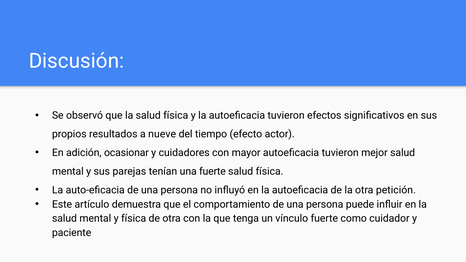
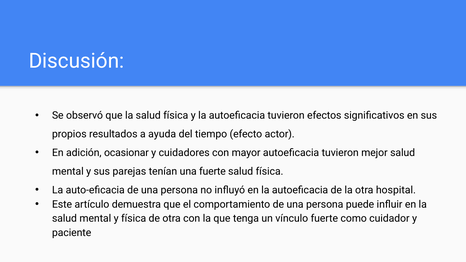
nueve: nueve -> ayuda (162, 134)
petición: petición -> hospital (396, 190)
